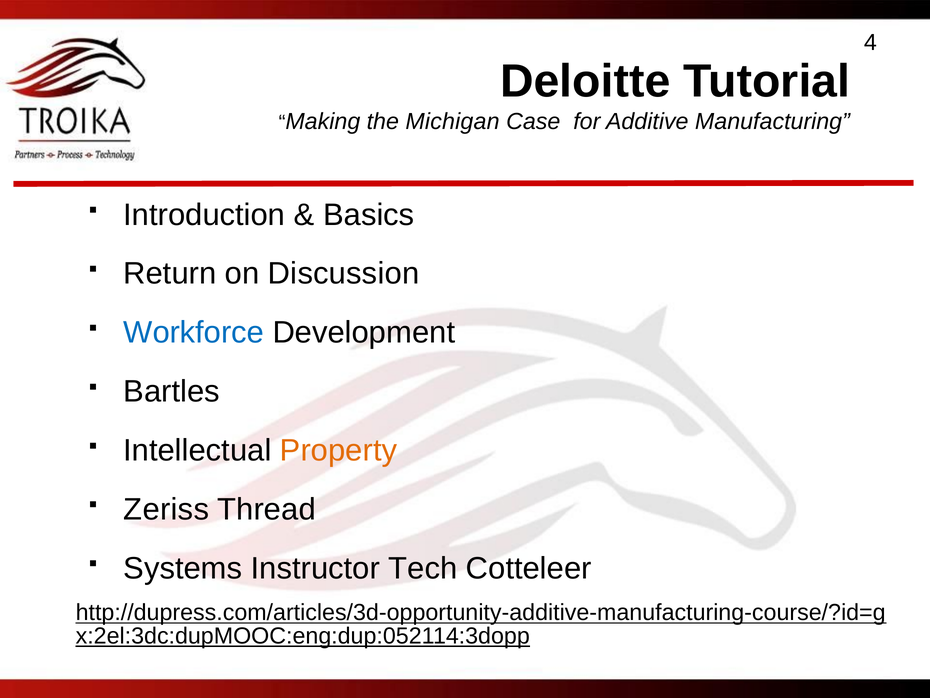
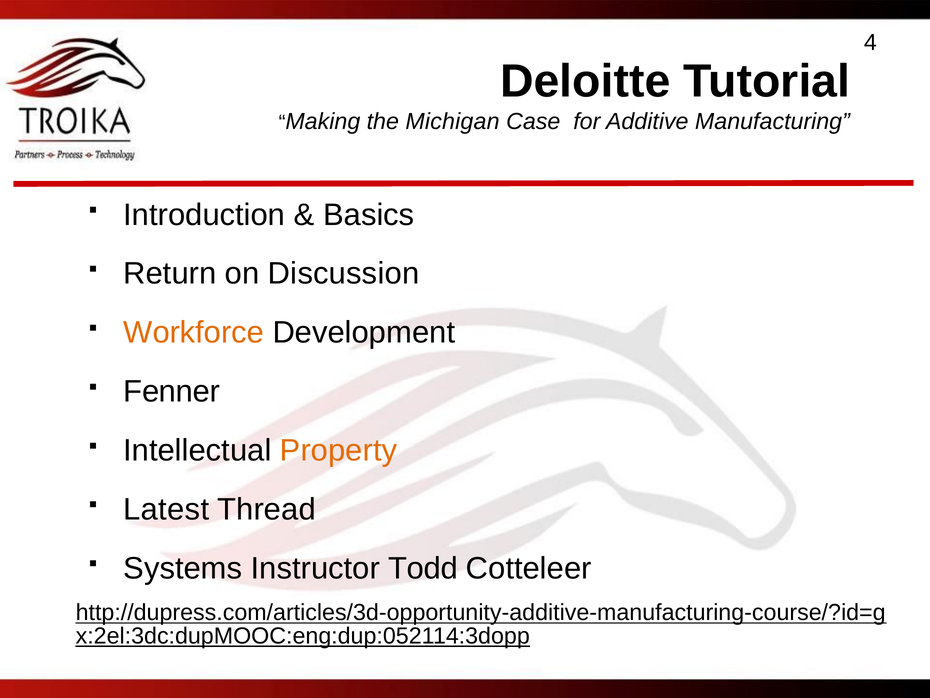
Workforce colour: blue -> orange (194, 332)
Bartles: Bartles -> Fenner (172, 391)
Zeriss: Zeriss -> Latest (166, 509)
Tech: Tech -> Todd (423, 568)
